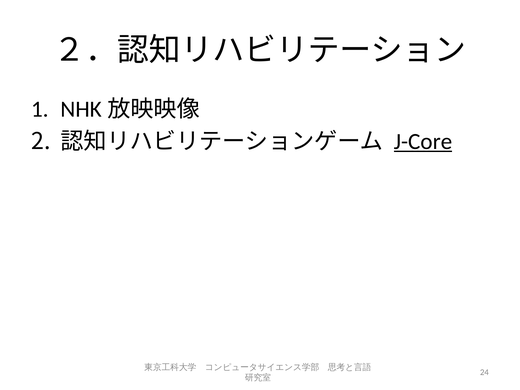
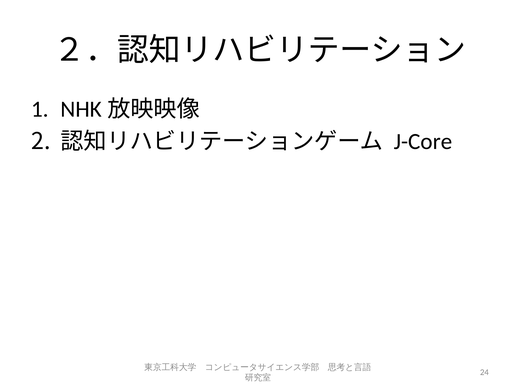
J-Core underline: present -> none (423, 141)
